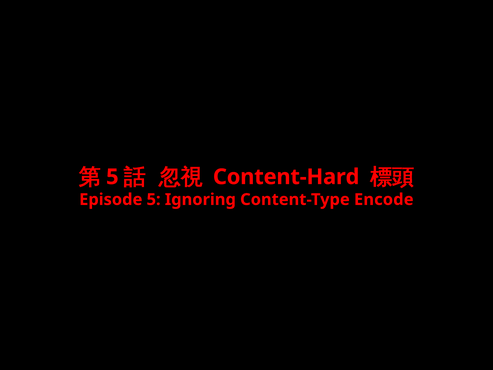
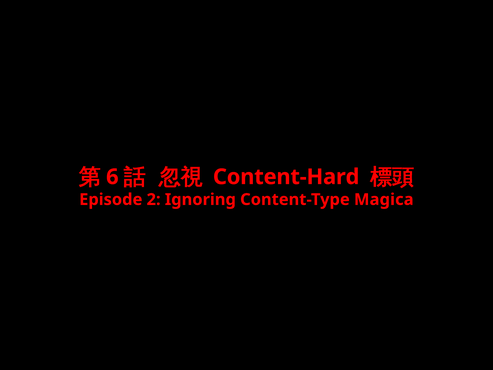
5: 5 -> 6 (112, 177)
Episode 5: 5 -> 2 (154, 199)
Encode: Encode -> Magica (384, 199)
